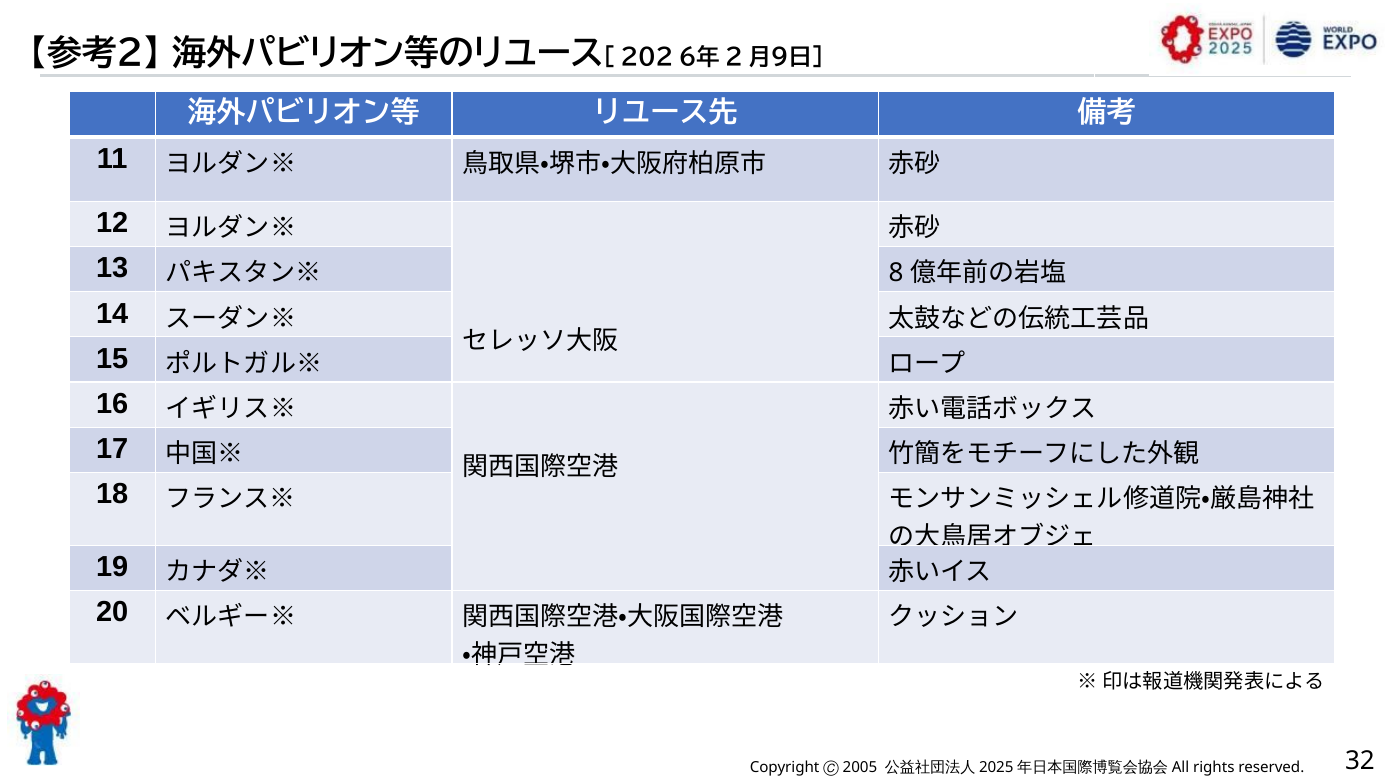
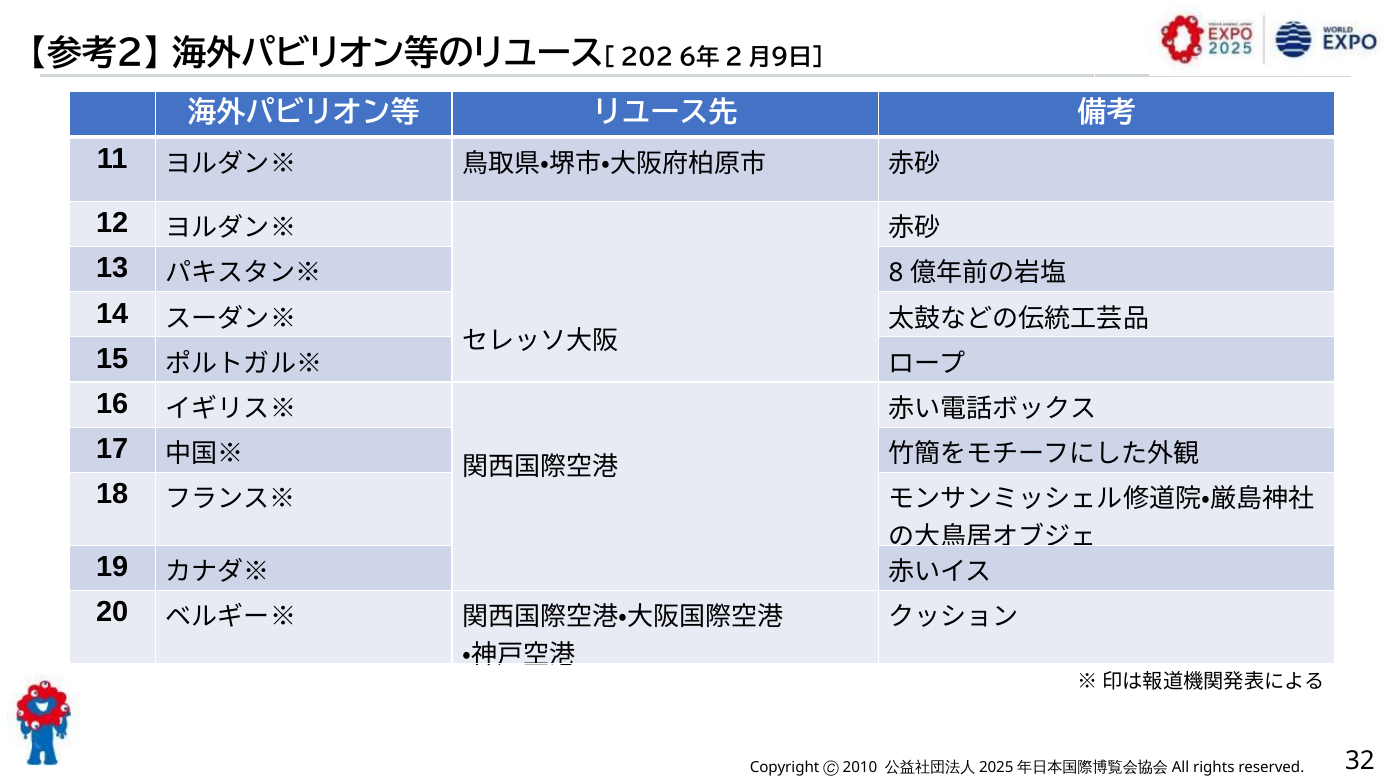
2005: 2005 -> 2010 (860, 768)
